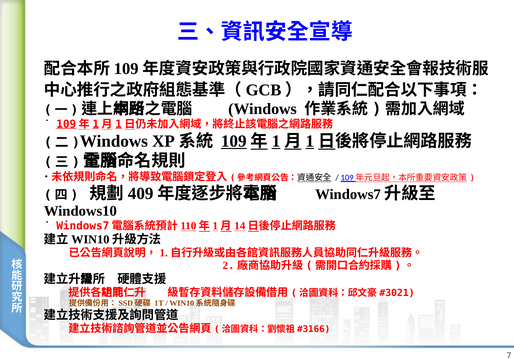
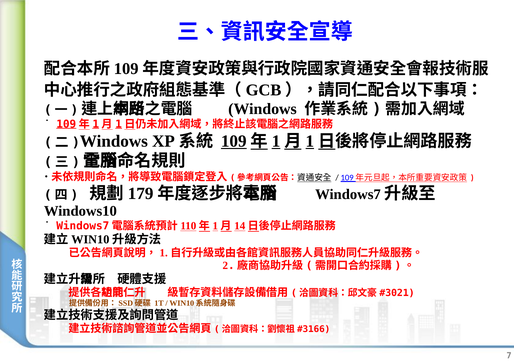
409: 409 -> 179 (141, 194)
